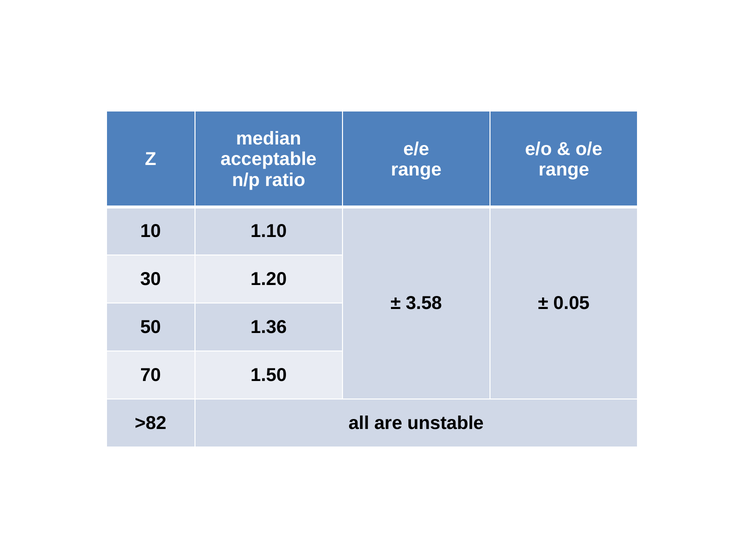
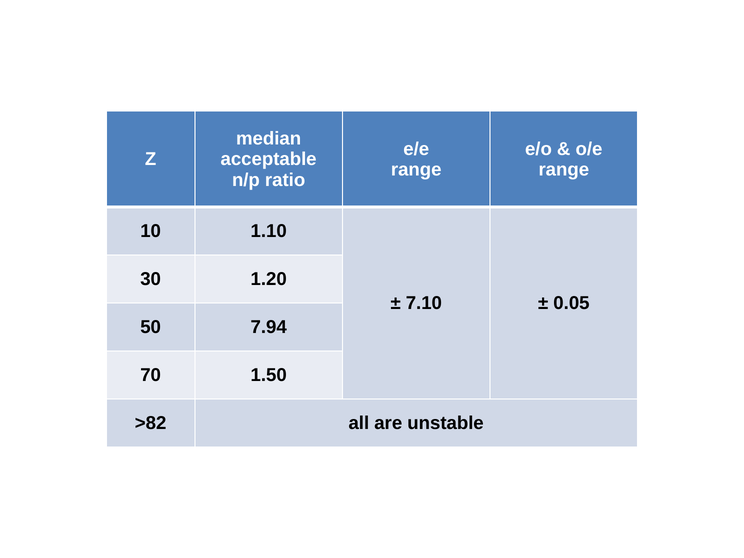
3.58: 3.58 -> 7.10 (424, 303)
1.36: 1.36 -> 7.94 (269, 327)
